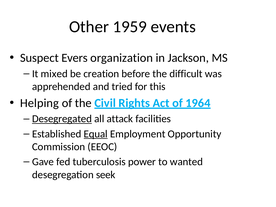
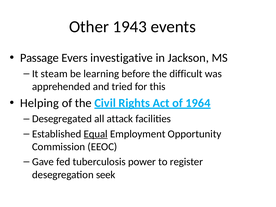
1959: 1959 -> 1943 (130, 27)
Suspect: Suspect -> Passage (39, 58)
organization: organization -> investigative (122, 58)
mixed: mixed -> steam (54, 74)
creation: creation -> learning (101, 74)
Desegregated underline: present -> none (62, 119)
wanted: wanted -> register (186, 162)
